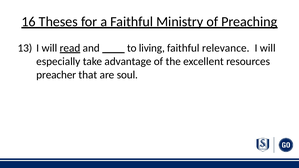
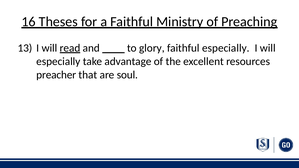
living: living -> glory (152, 48)
faithful relevance: relevance -> especially (226, 48)
